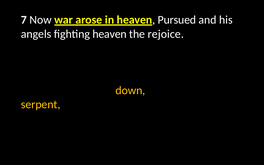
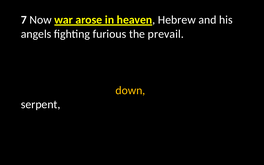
Pursued: Pursued -> Hebrew (177, 20)
fighting heaven: heaven -> furious (109, 34)
rejoice: rejoice -> prevail (166, 34)
serpent colour: yellow -> white (41, 104)
